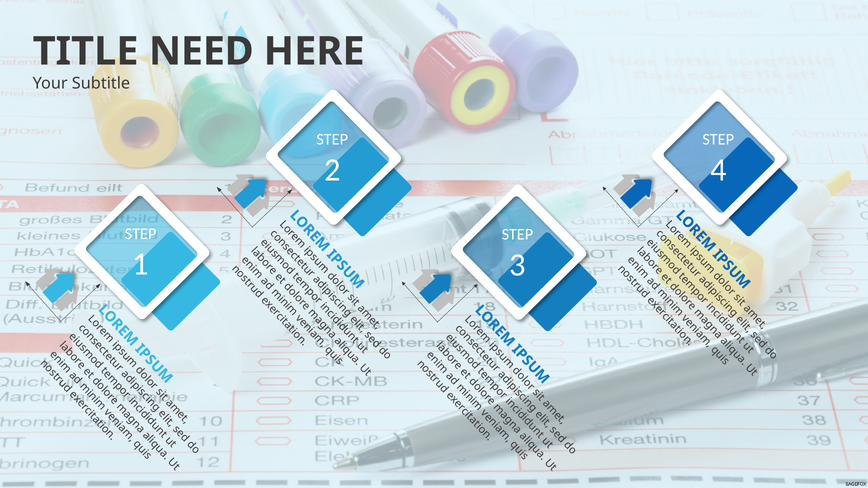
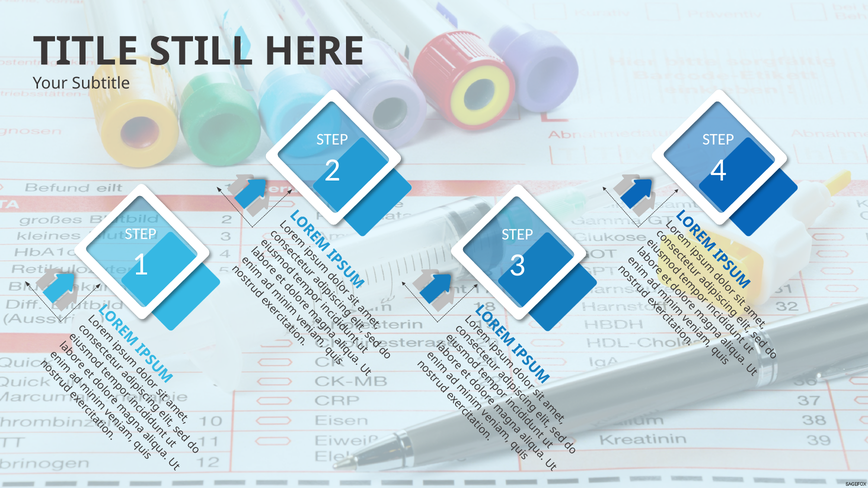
NEED: NEED -> STILL (201, 52)
